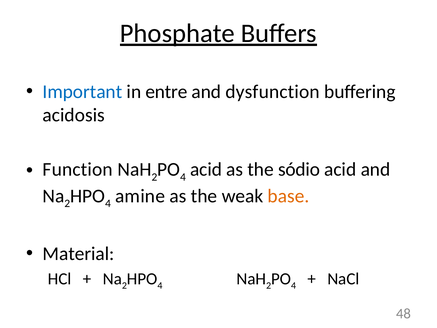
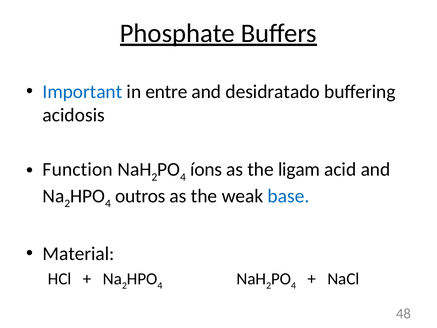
dysfunction: dysfunction -> desidratado (273, 92)
acid: acid -> íons (206, 169)
sódio: sódio -> ligam (299, 169)
amine: amine -> outros (140, 196)
base colour: orange -> blue (288, 196)
